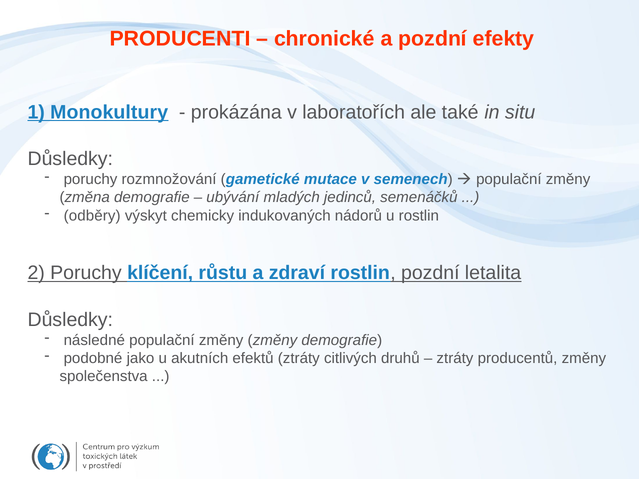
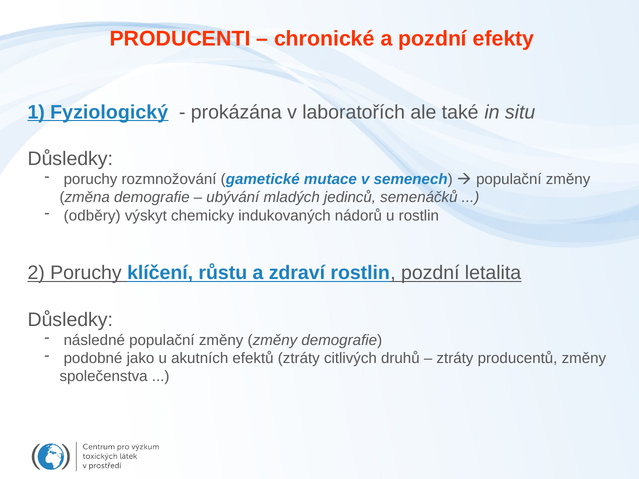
Monokultury: Monokultury -> Fyziologický (109, 112)
